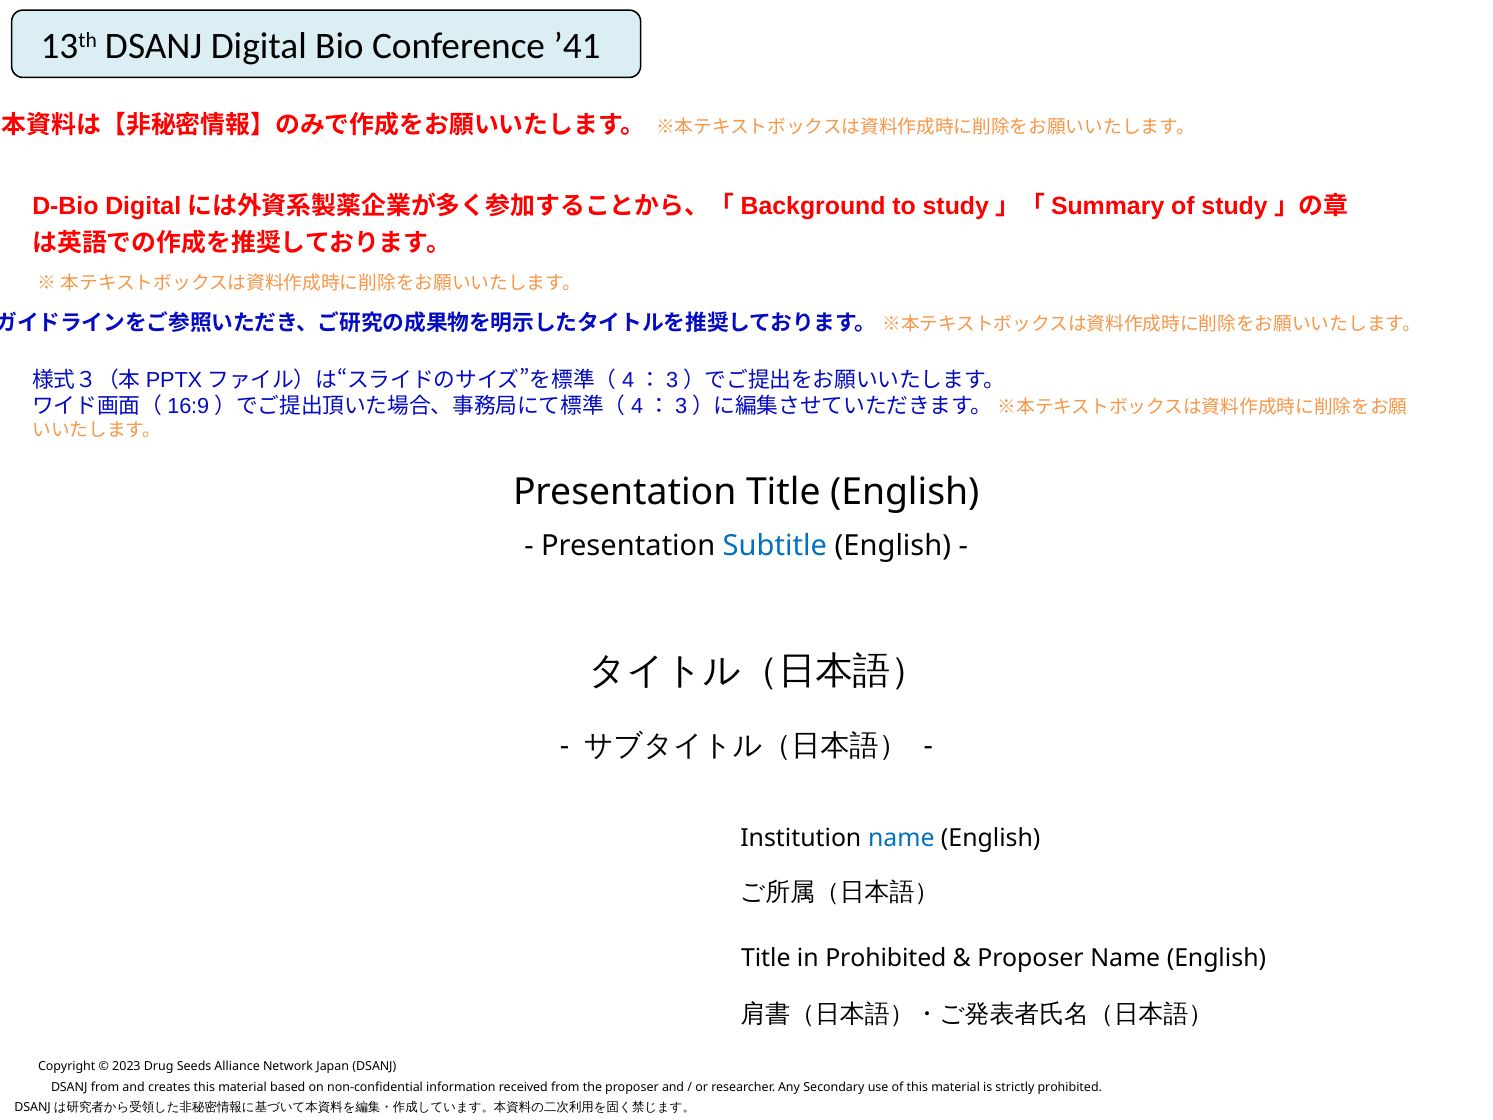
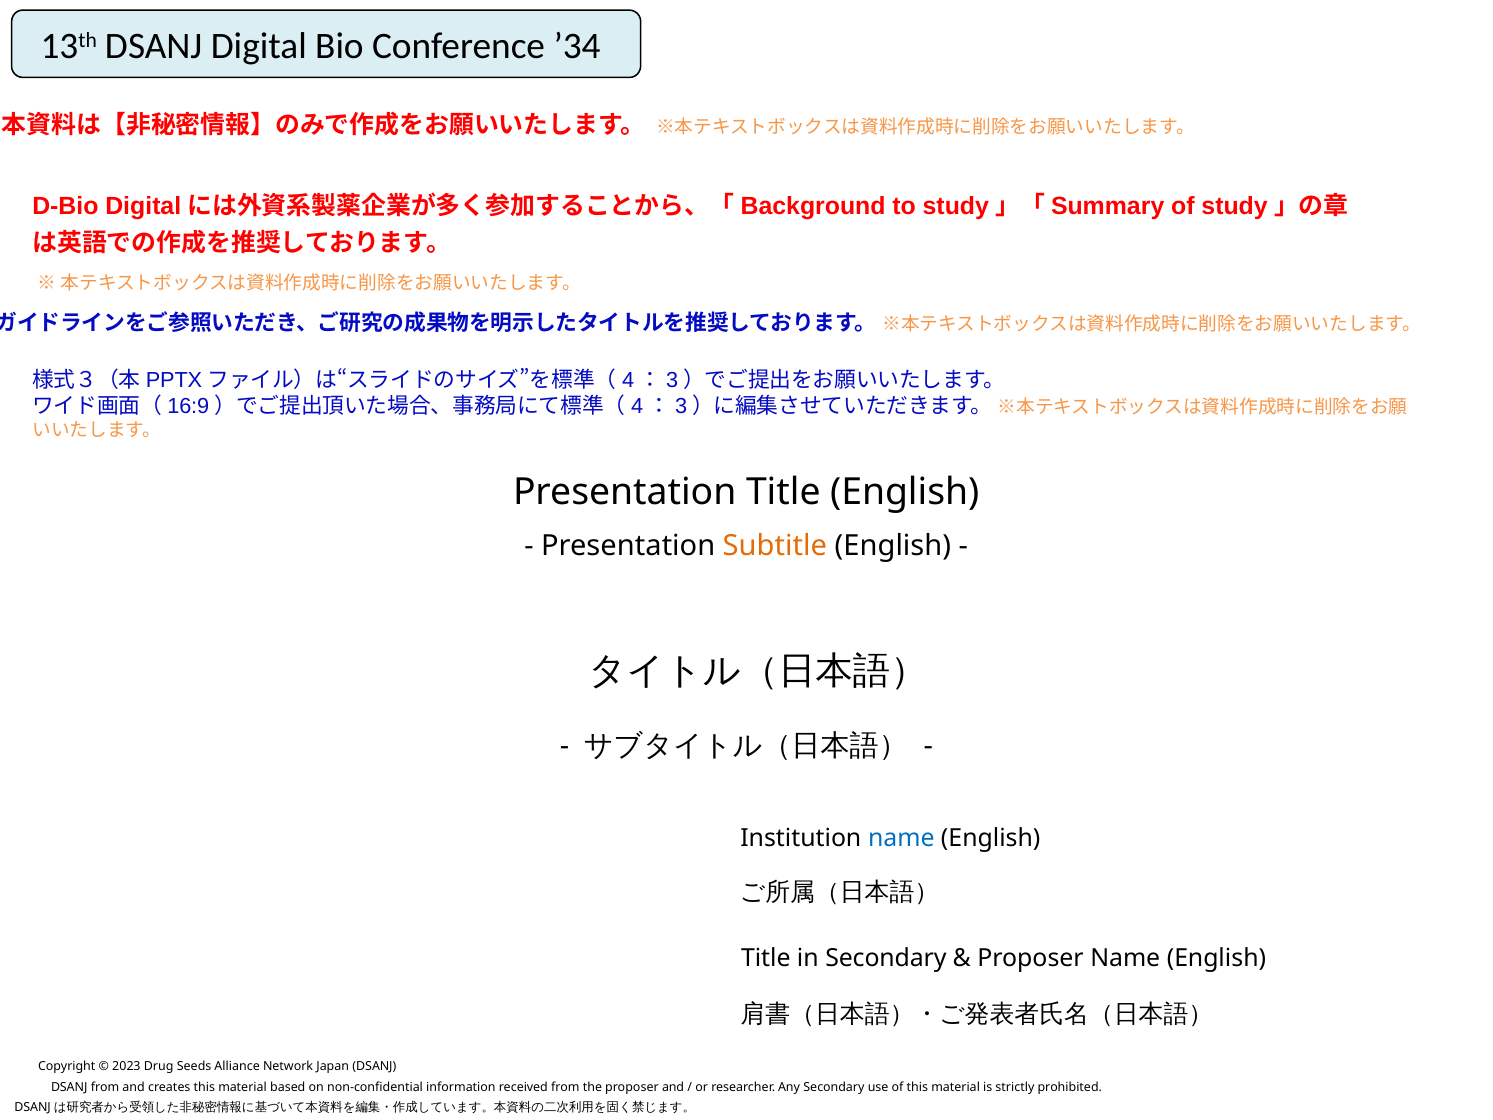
’41: ’41 -> ’34 (577, 46)
Subtitle colour: blue -> orange (775, 546)
in Prohibited: Prohibited -> Secondary (886, 958)
